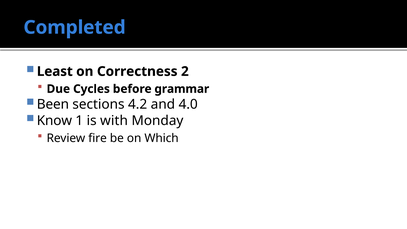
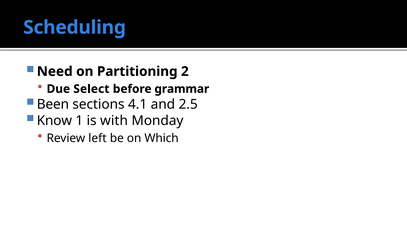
Completed: Completed -> Scheduling (75, 27)
Least: Least -> Need (55, 71)
Correctness: Correctness -> Partitioning (137, 71)
Cycles: Cycles -> Select (91, 89)
4.2: 4.2 -> 4.1 (138, 104)
4.0: 4.0 -> 2.5 (188, 104)
fire: fire -> left (98, 138)
